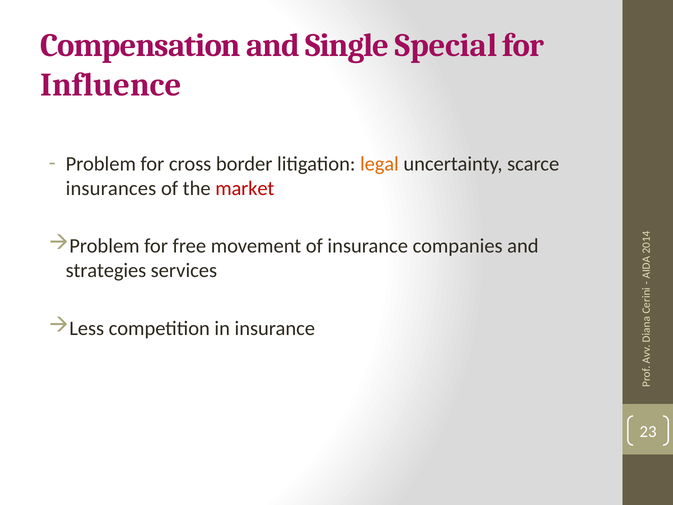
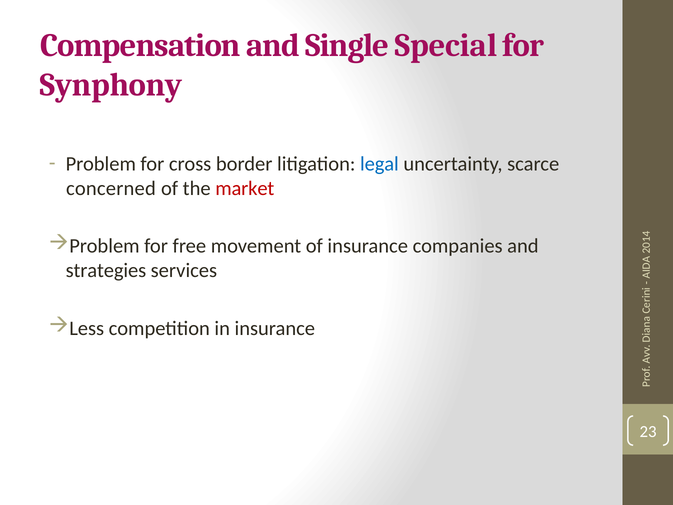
Influence: Influence -> Synphony (111, 85)
legal colour: orange -> blue (379, 164)
insurances: insurances -> concerned (111, 188)
